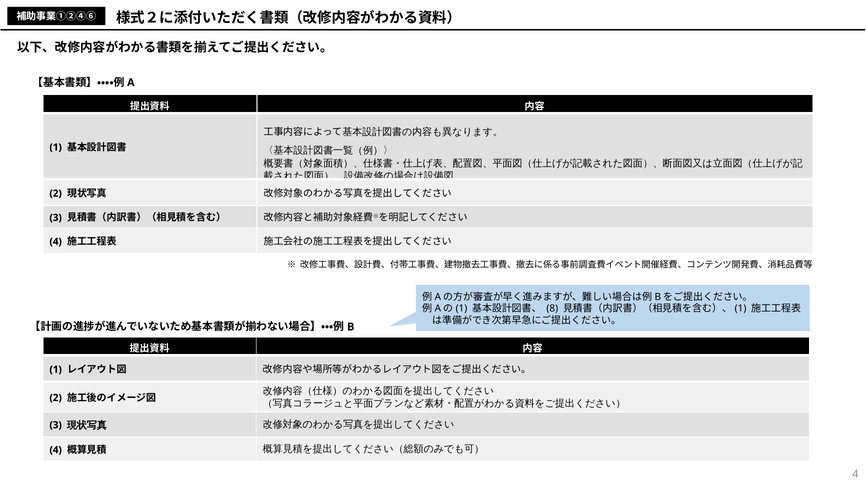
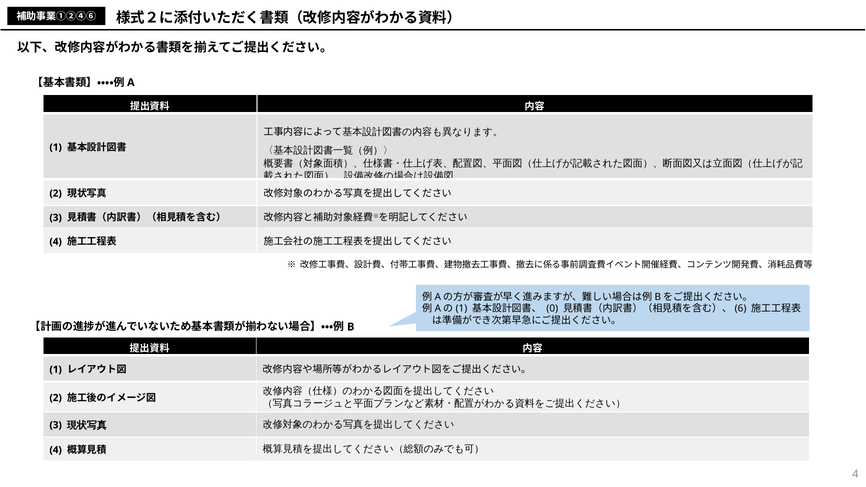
8: 8 -> 0 (552, 309)
1: 1 -> 6 (741, 309)
